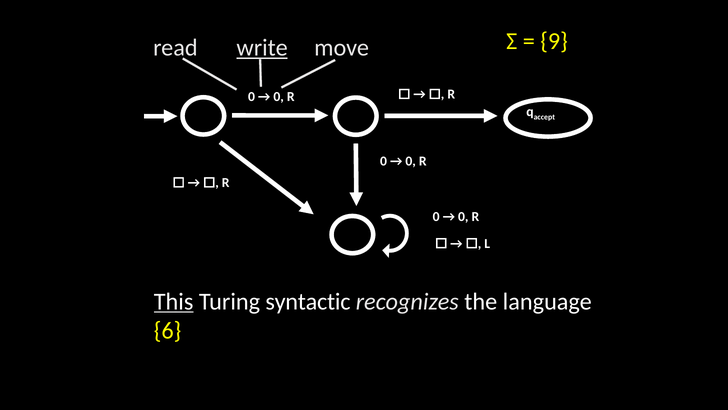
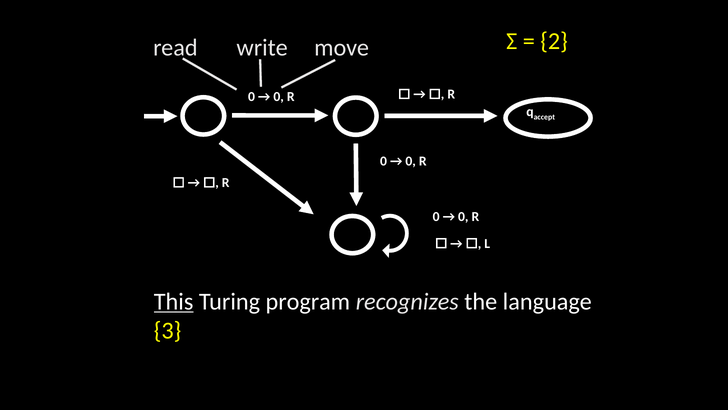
9: 9 -> 2 (554, 41)
write underline: present -> none (262, 48)
syntactic: syntactic -> program (308, 301)
6: 6 -> 3 (168, 330)
